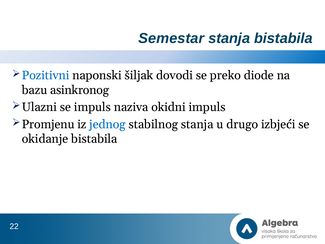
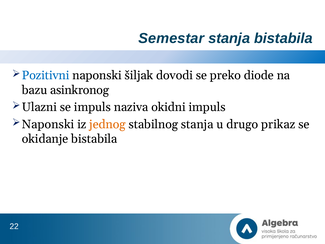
Promjenu: Promjenu -> Naponski (48, 124)
jednog colour: blue -> orange (107, 124)
izbjeći: izbjeći -> prikaz (278, 124)
